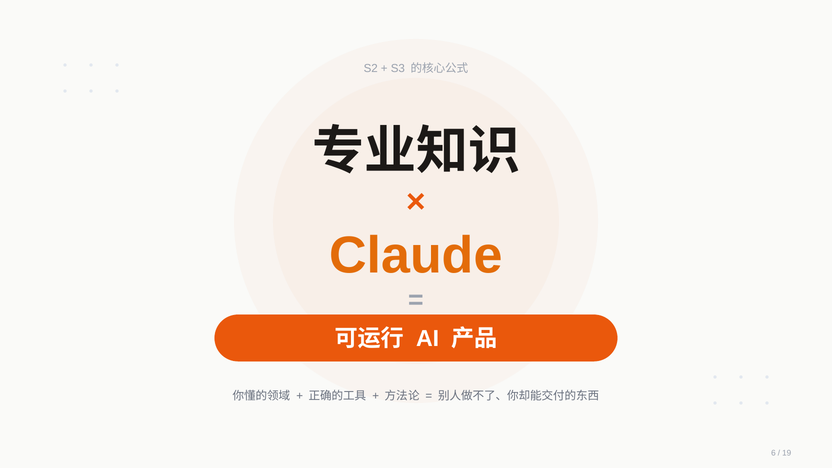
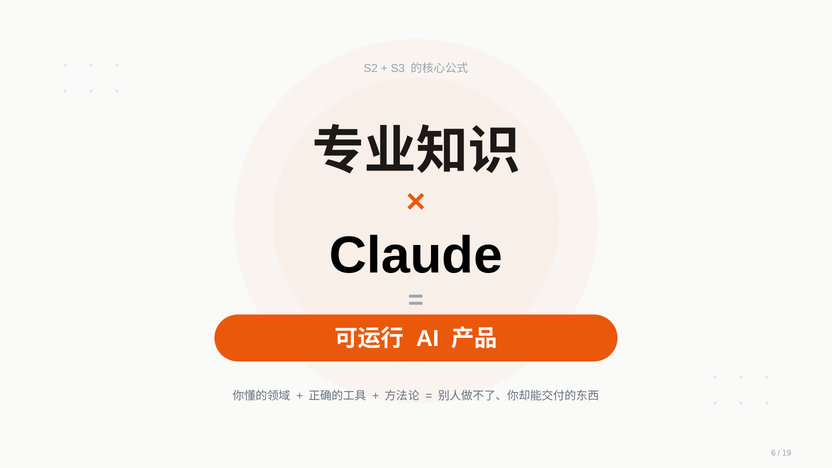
Claude colour: orange -> black (416, 256)
